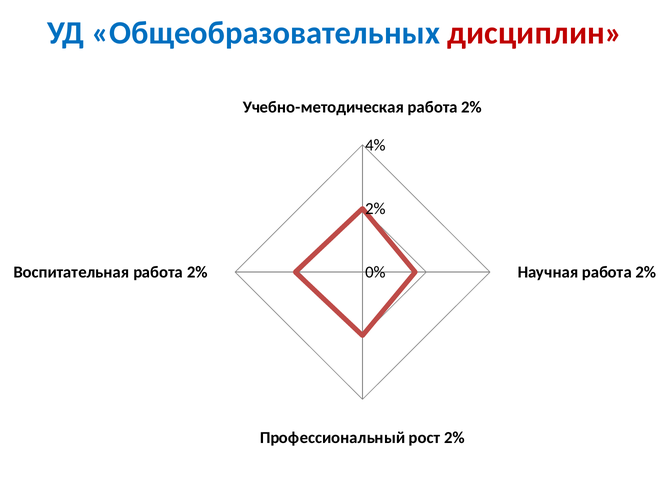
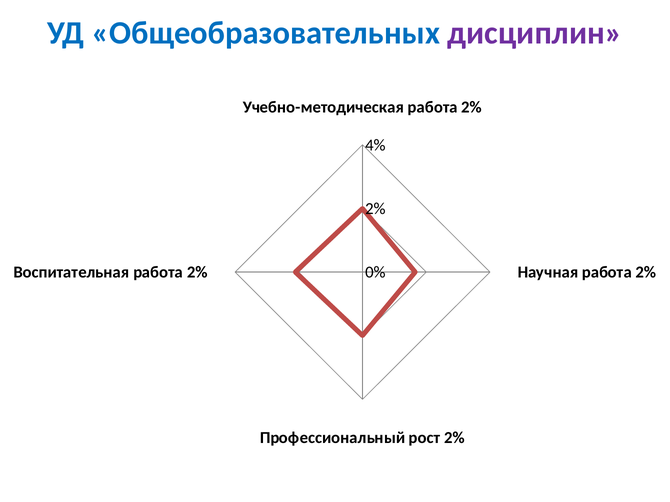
дисциплин colour: red -> purple (535, 33)
